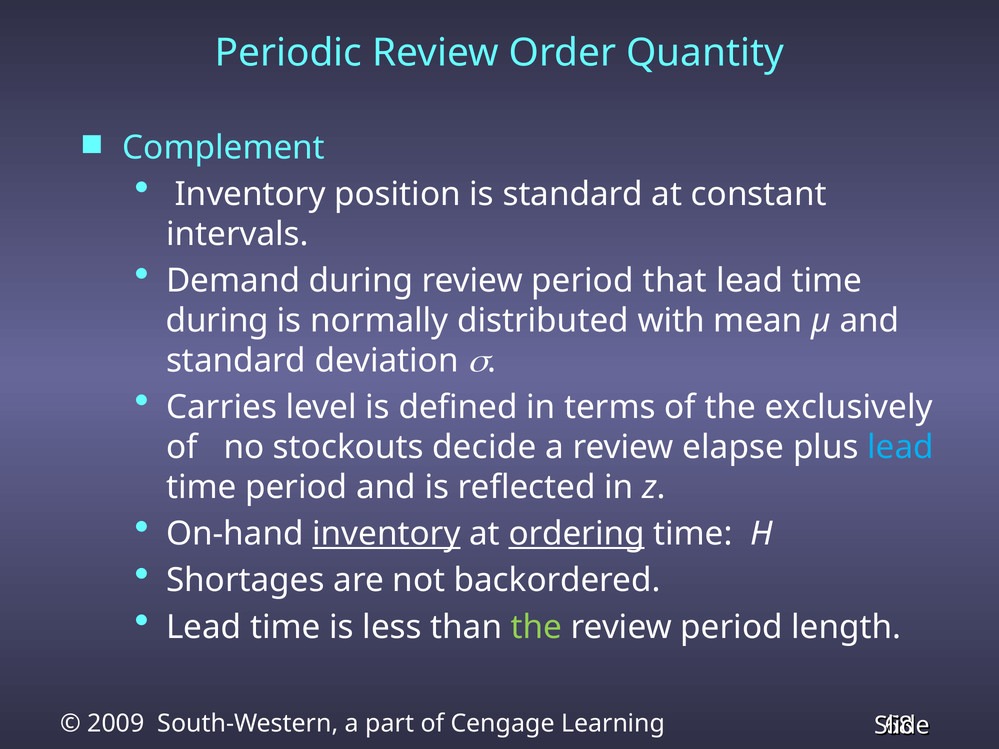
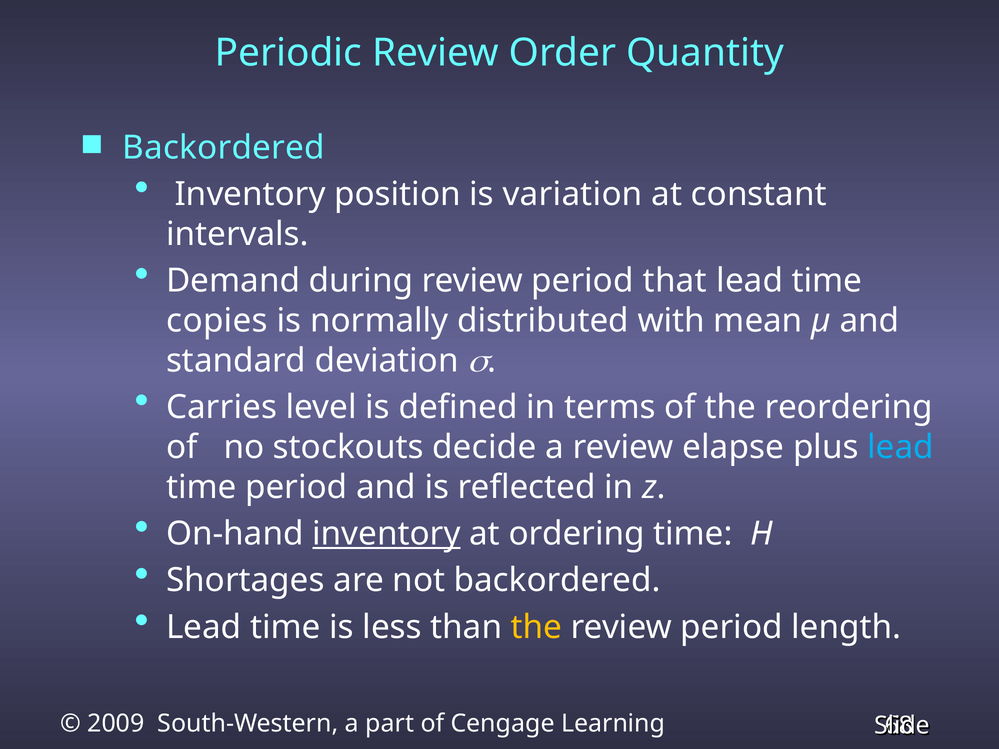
Complement: Complement -> Backordered (224, 148)
is standard: standard -> variation (573, 194)
during: during -> copies (217, 321)
exclusively: exclusively -> reordering (849, 408)
ordering underline: present -> none (577, 534)
the colour: light green -> yellow (537, 627)
